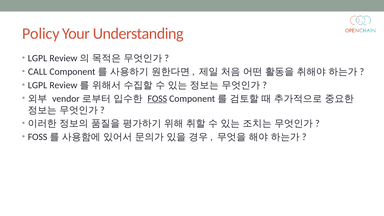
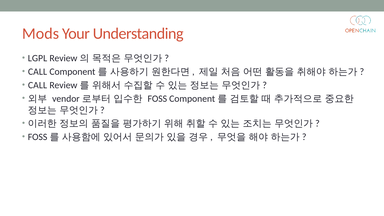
Policy: Policy -> Mods (41, 34)
LGPL: LGPL -> CALL (38, 85)
FOSS underline: present -> none (157, 99)
